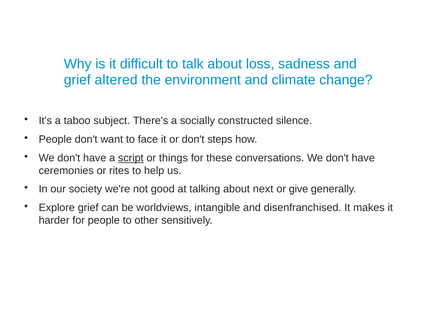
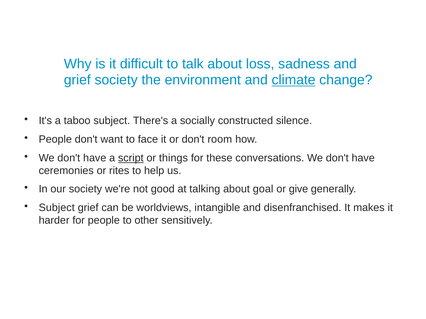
grief altered: altered -> society (116, 80)
climate underline: none -> present (294, 80)
steps: steps -> room (220, 140)
next: next -> goal (263, 189)
Explore: Explore -> Subject (57, 208)
